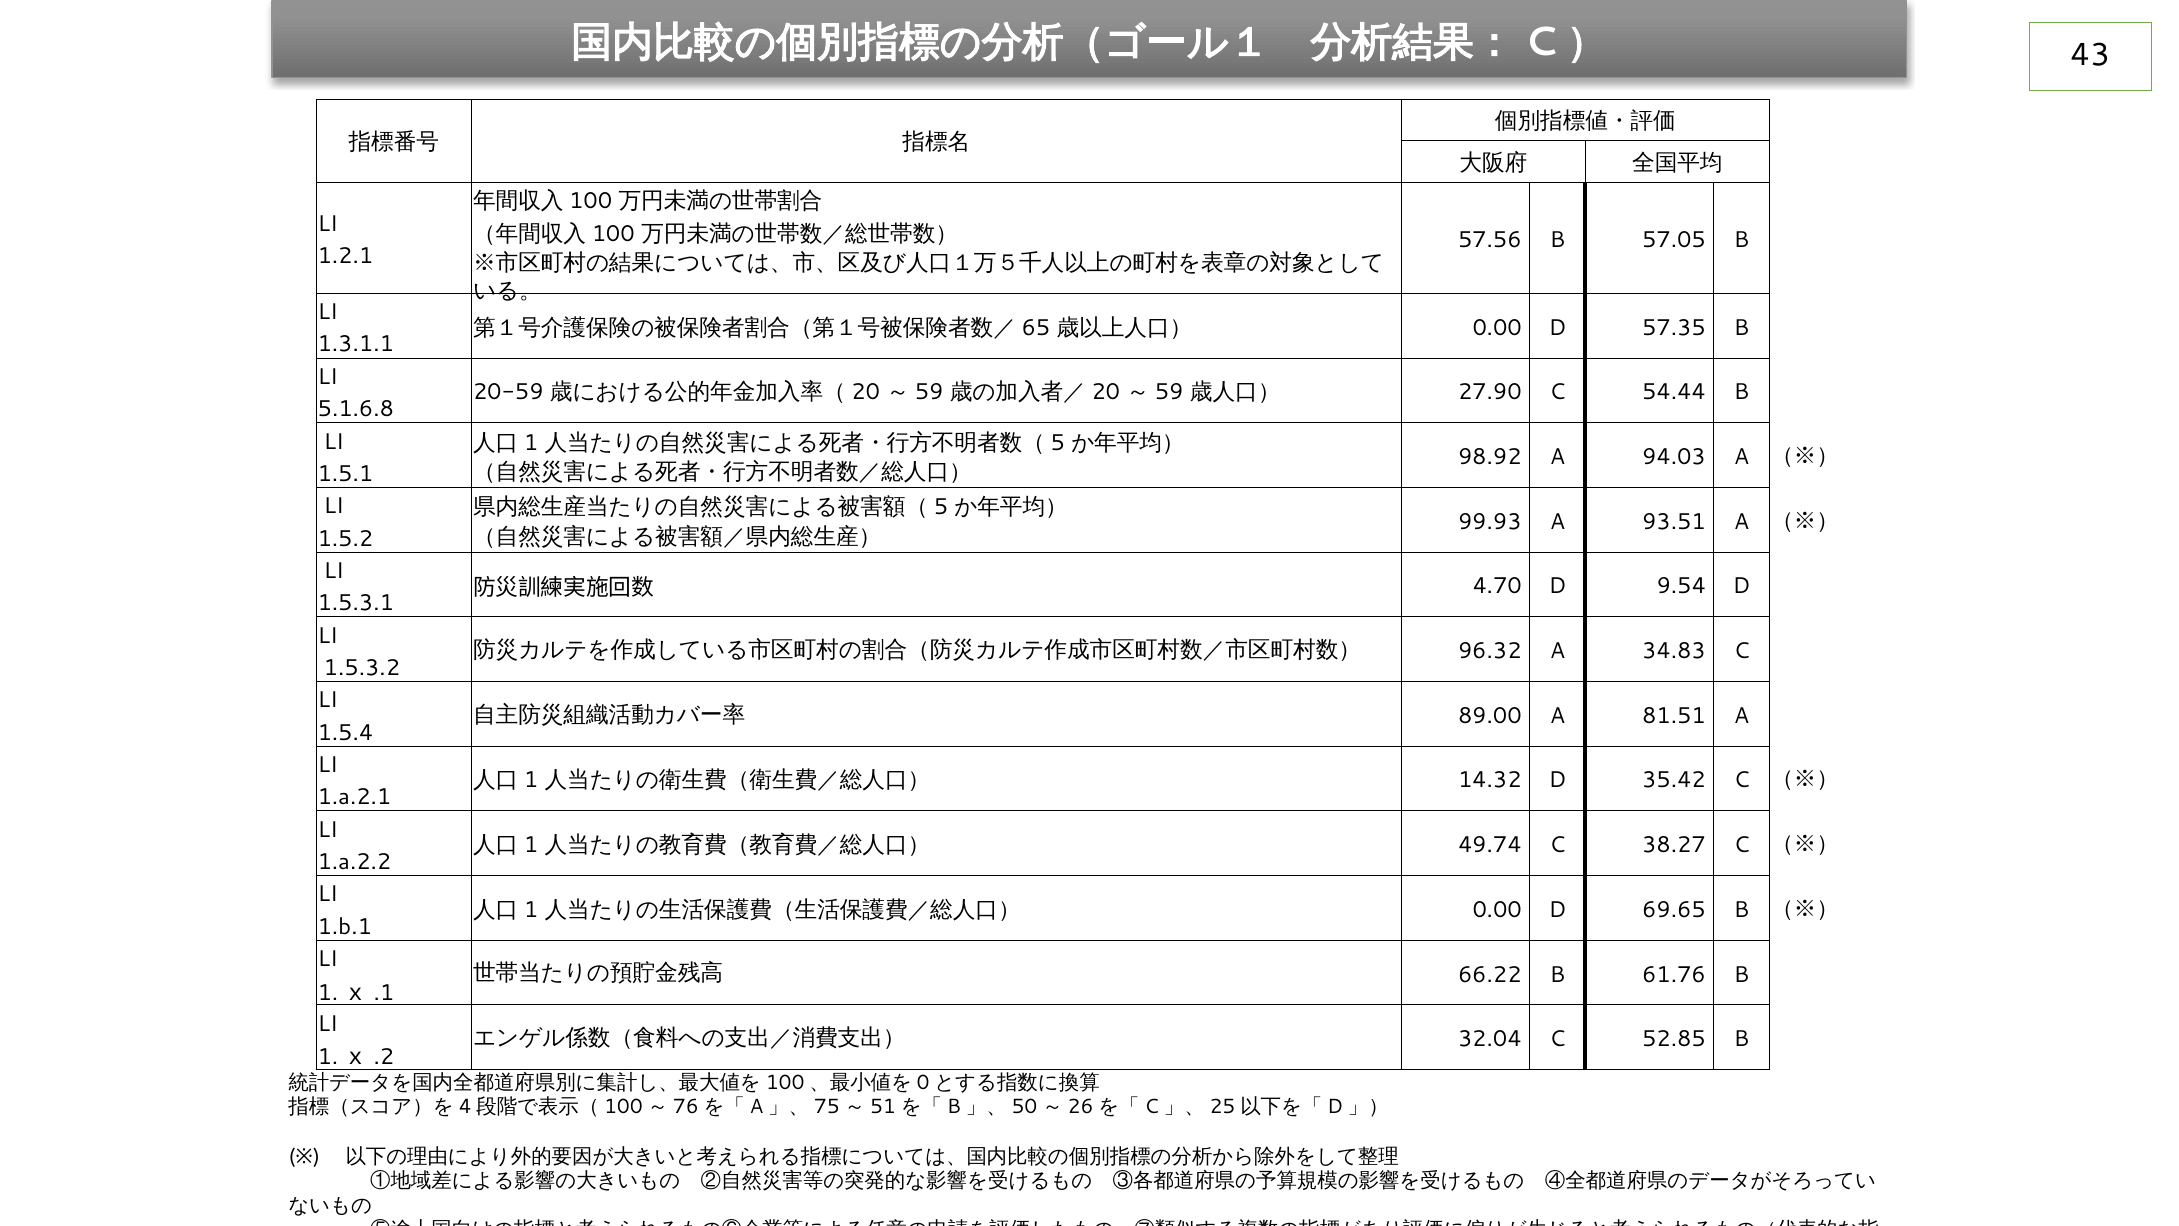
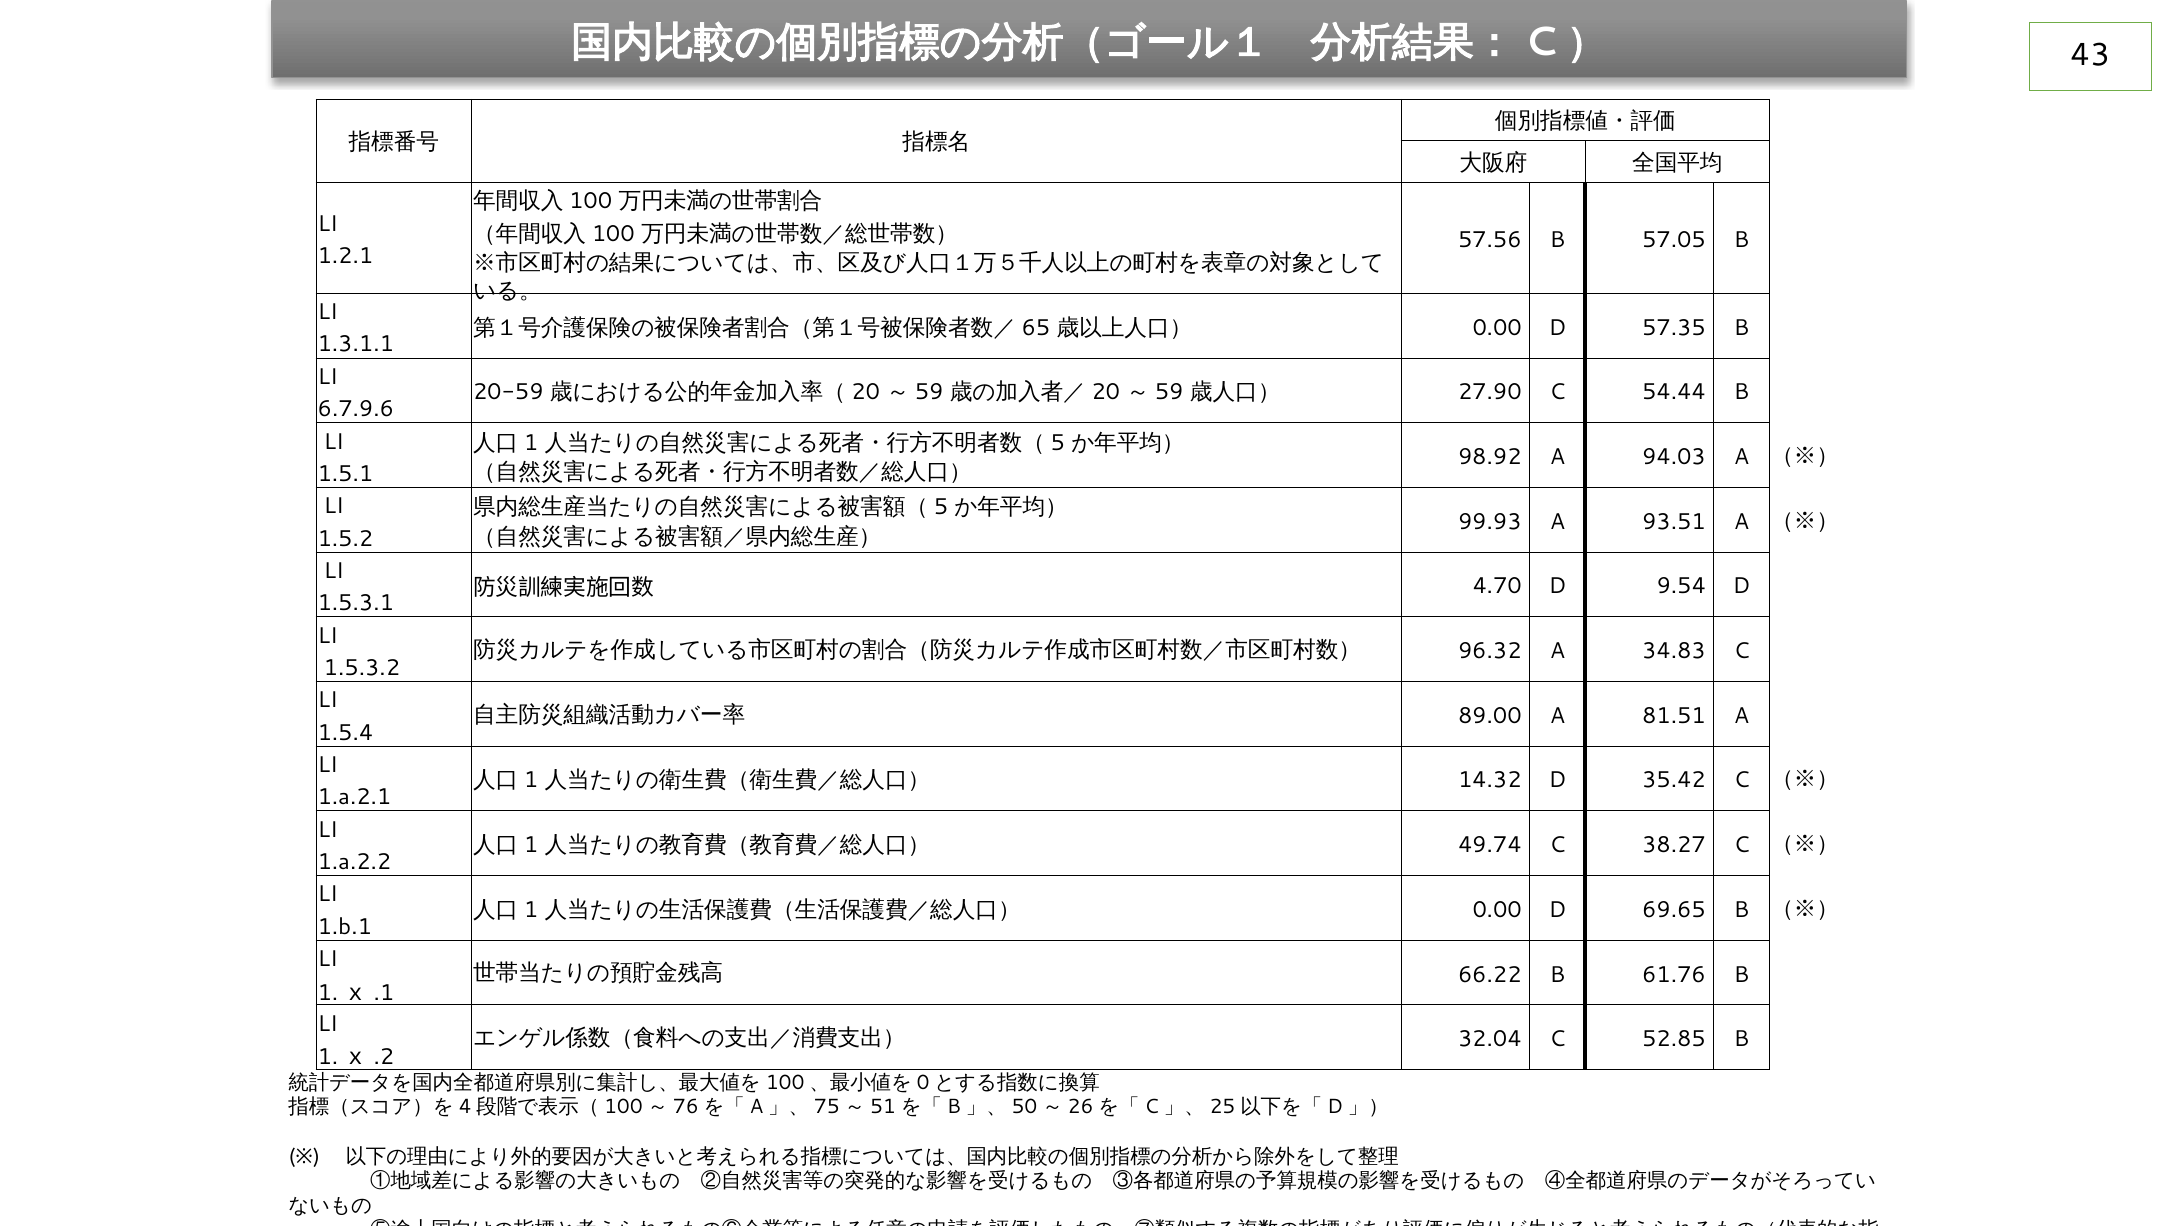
5.1.6.8: 5.1.6.8 -> 6.7.9.6 (356, 409)
